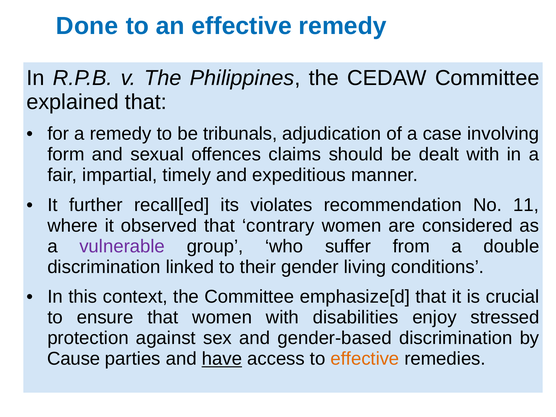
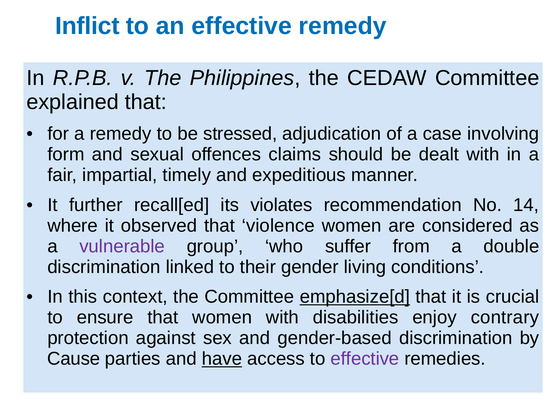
Done: Done -> Inflict (87, 26)
tribunals: tribunals -> stressed (240, 134)
11: 11 -> 14 (526, 205)
contrary: contrary -> violence (278, 226)
emphasize[d underline: none -> present (355, 297)
stressed: stressed -> contrary (505, 318)
effective colour: orange -> purple (365, 359)
